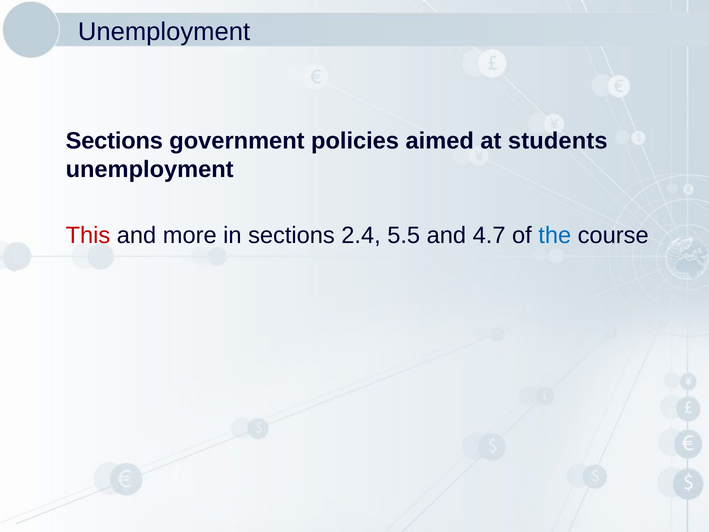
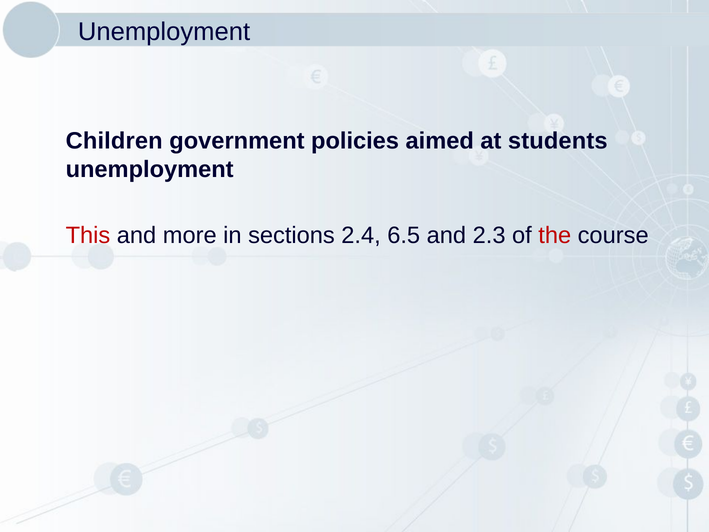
Sections: Sections -> Children (114, 141)
5.5: 5.5 -> 6.5 (404, 235)
4.7: 4.7 -> 2.3 (489, 235)
the colour: blue -> red (555, 235)
